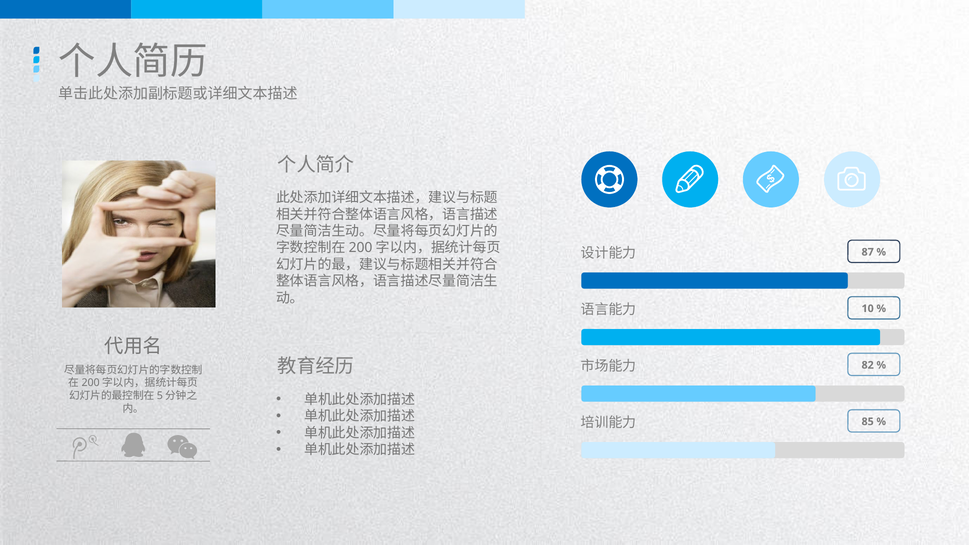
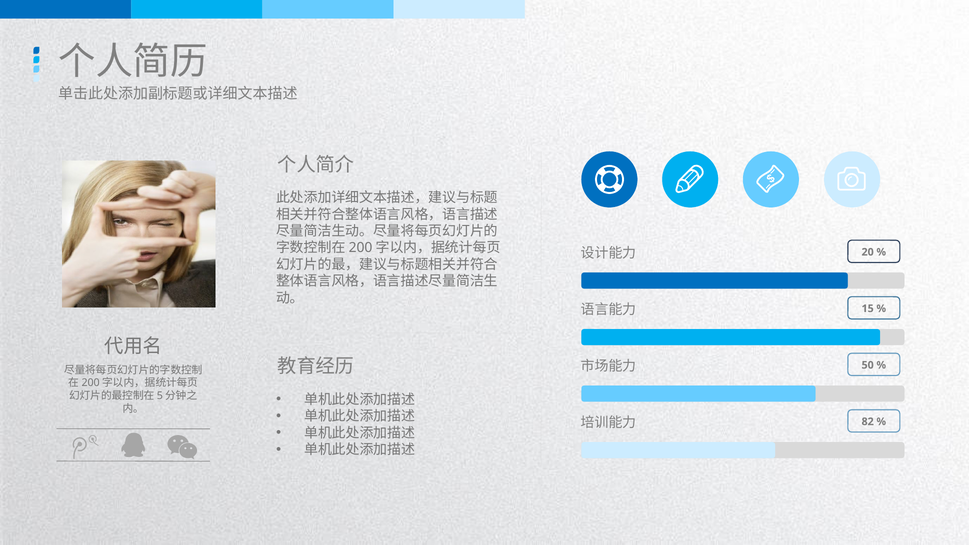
87: 87 -> 20 (868, 252)
10: 10 -> 15 (868, 309)
82: 82 -> 50 (868, 365)
85: 85 -> 82 (868, 422)
